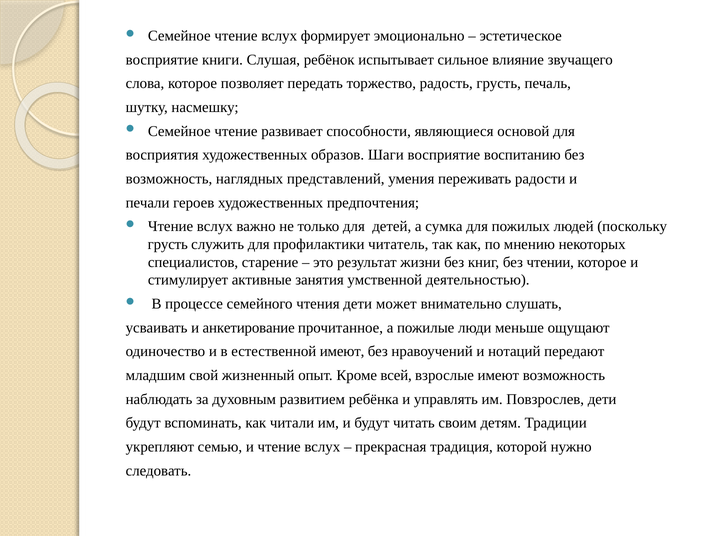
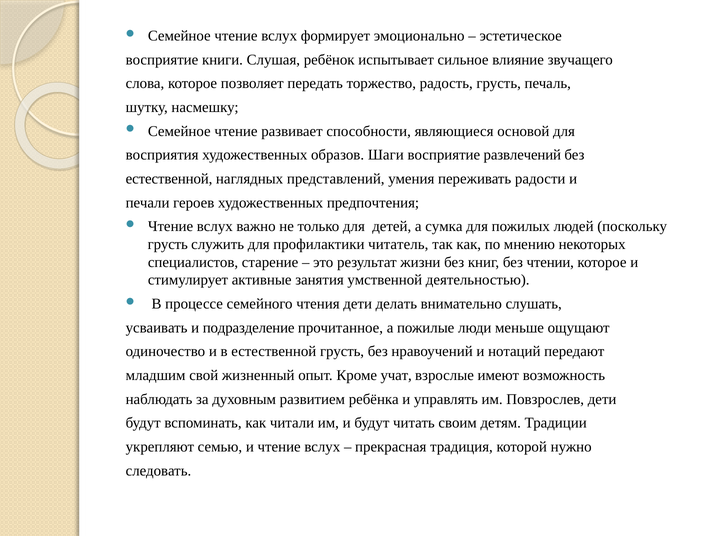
воспитанию: воспитанию -> развлечений (522, 155)
возможность: возможность -> естественной (169, 179)
может: может -> делать (396, 304)
анкетирование: анкетирование -> подразделение (249, 328)
естественной имеют: имеют -> грусть (342, 352)
всей: всей -> учат (396, 376)
